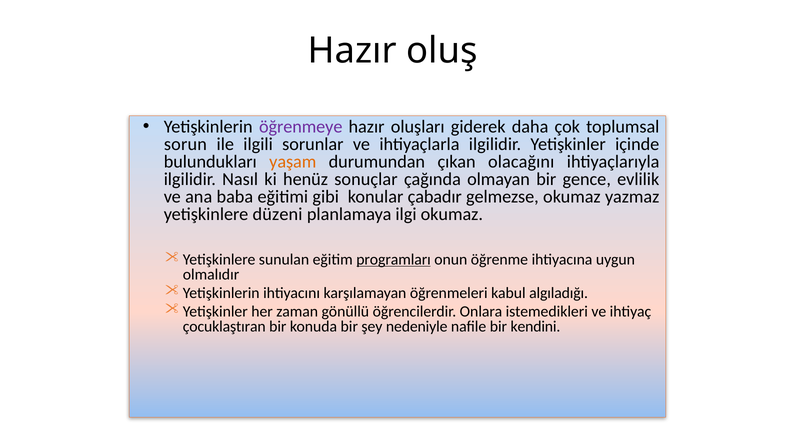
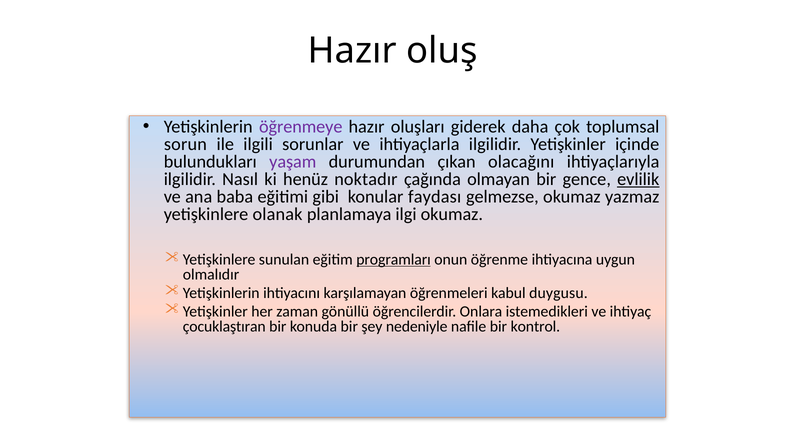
yaşam colour: orange -> purple (293, 162)
sonuçlar: sonuçlar -> noktadır (366, 179)
evlilik underline: none -> present (638, 179)
çabadır: çabadır -> faydası (435, 197)
düzeni: düzeni -> olanak (278, 214)
algıladığı: algıladığı -> duygusu (558, 293)
kendini: kendini -> kontrol (535, 327)
